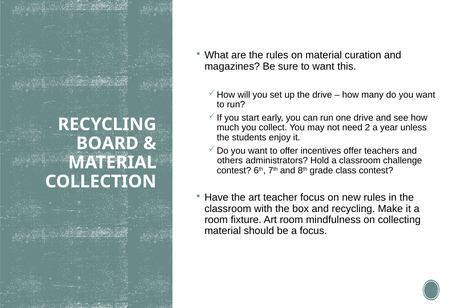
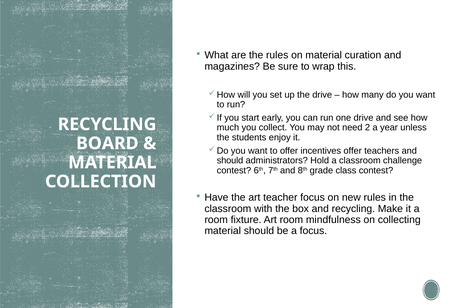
to want: want -> wrap (323, 66)
others: others -> should (230, 161)
